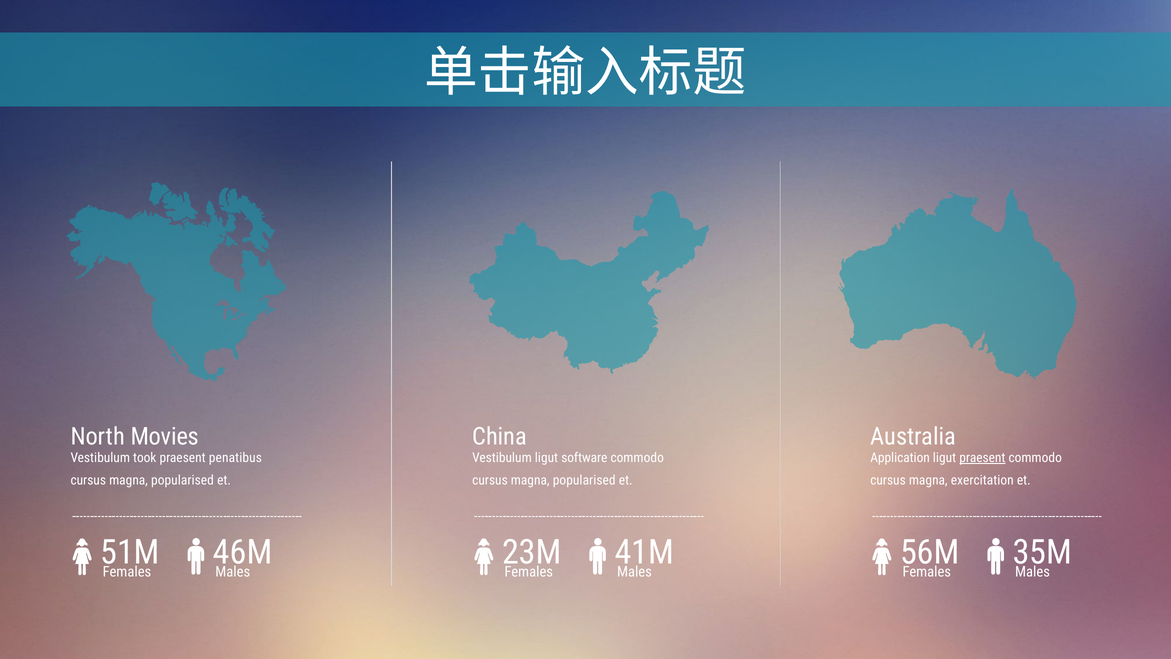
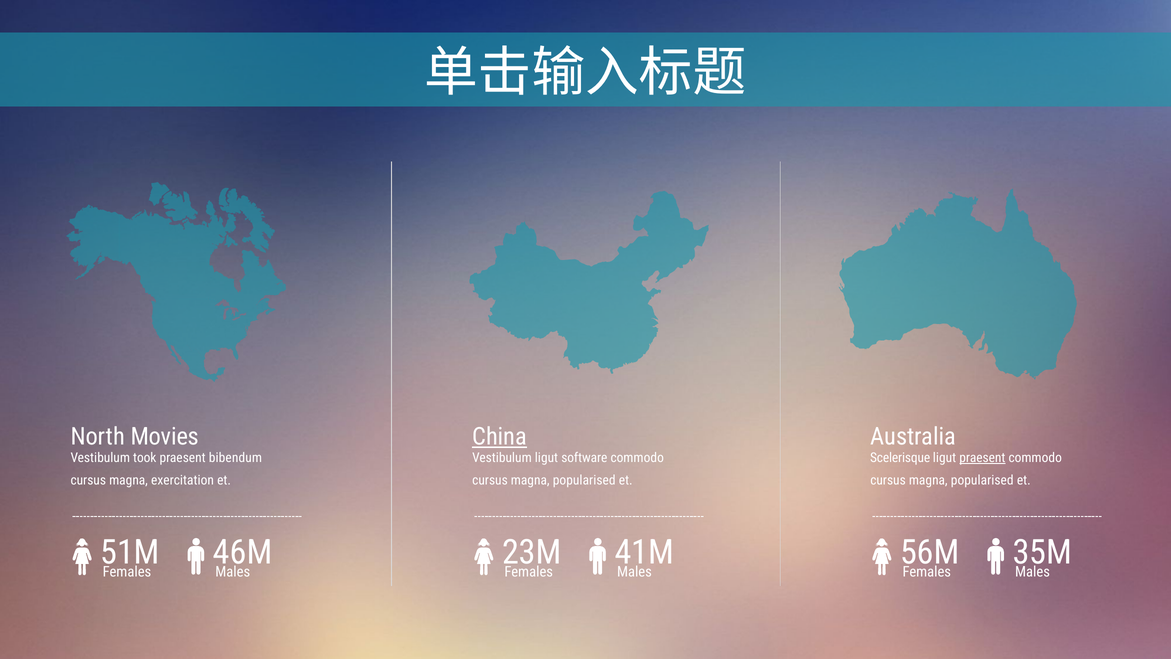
China underline: none -> present (500, 436)
penatibus: penatibus -> bibendum (235, 457)
Application: Application -> Scelerisque (900, 457)
popularised: popularised -> exercitation (183, 480)
exercitation: exercitation -> popularised (982, 480)
